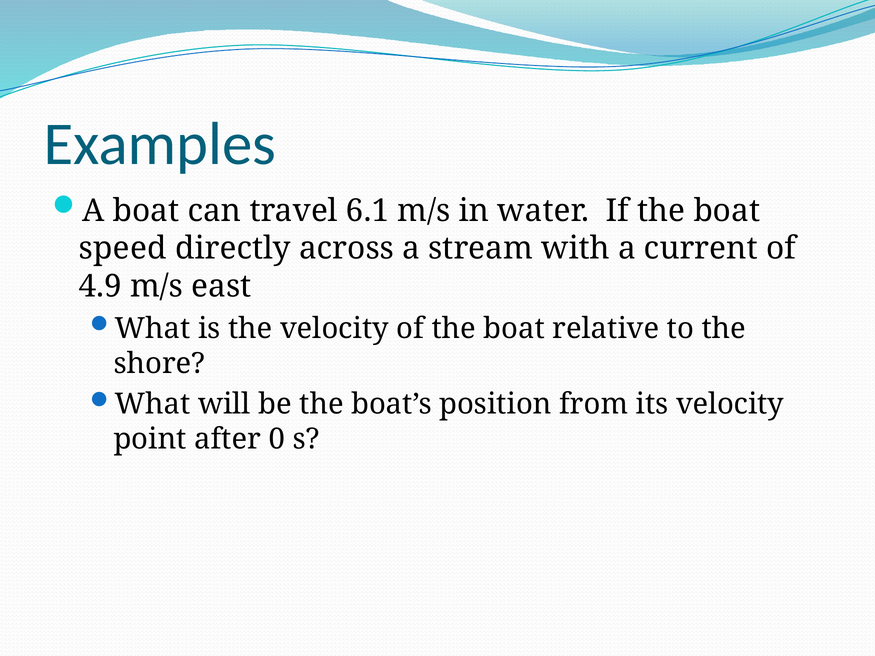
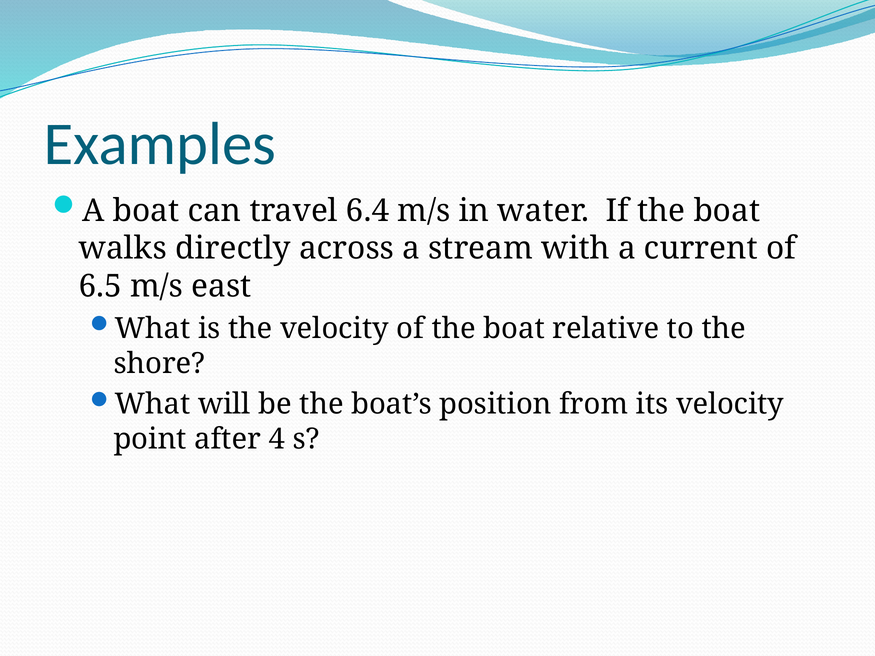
6.1: 6.1 -> 6.4 (368, 211)
speed: speed -> walks (123, 249)
4.9: 4.9 -> 6.5 (100, 286)
0: 0 -> 4 (277, 439)
